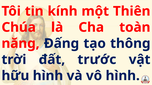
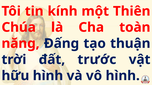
thông: thông -> thuận (130, 44)
